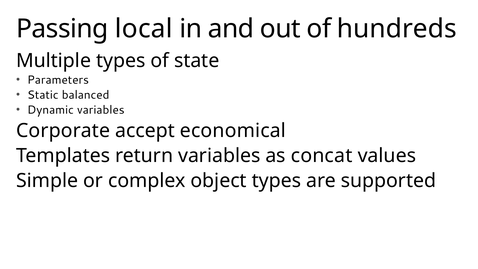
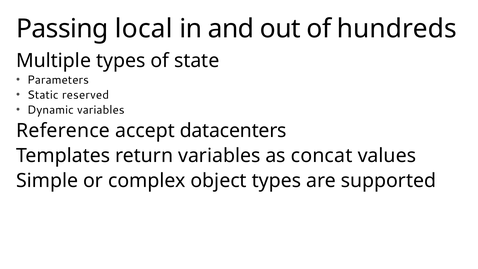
balanced: balanced -> reserved (86, 95)
Corporate: Corporate -> Reference (63, 130)
economical: economical -> datacenters (233, 130)
